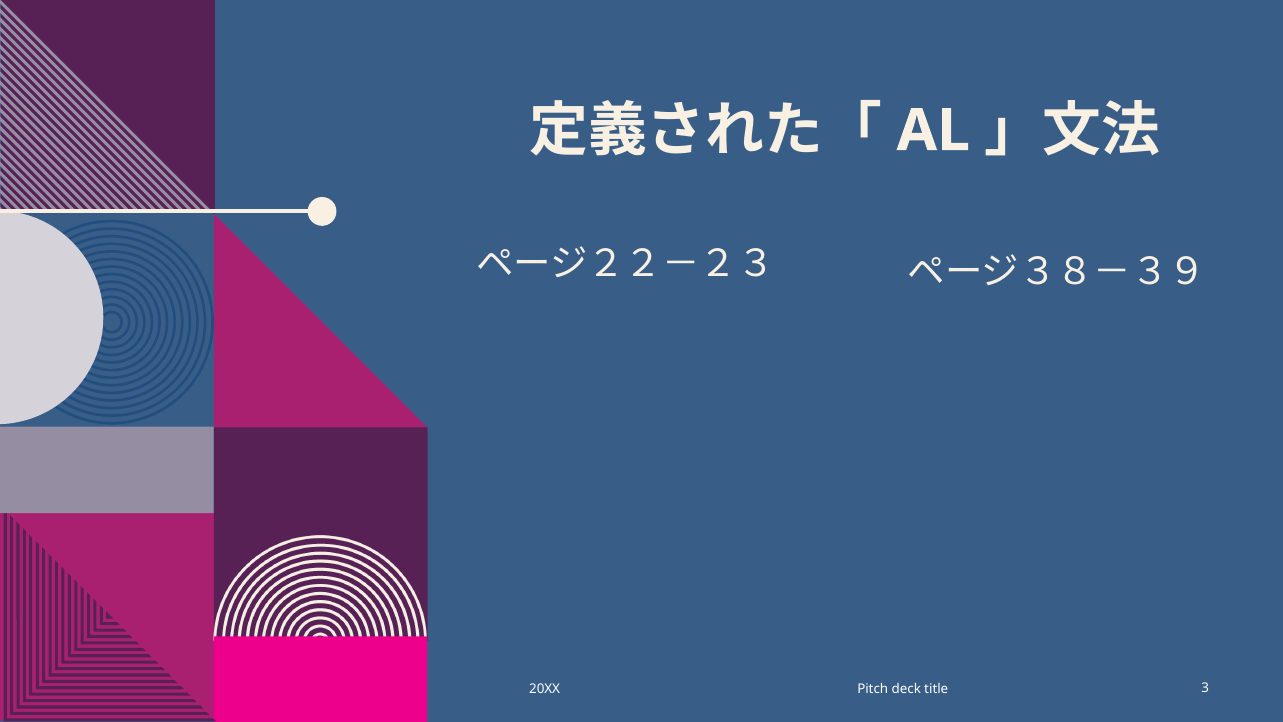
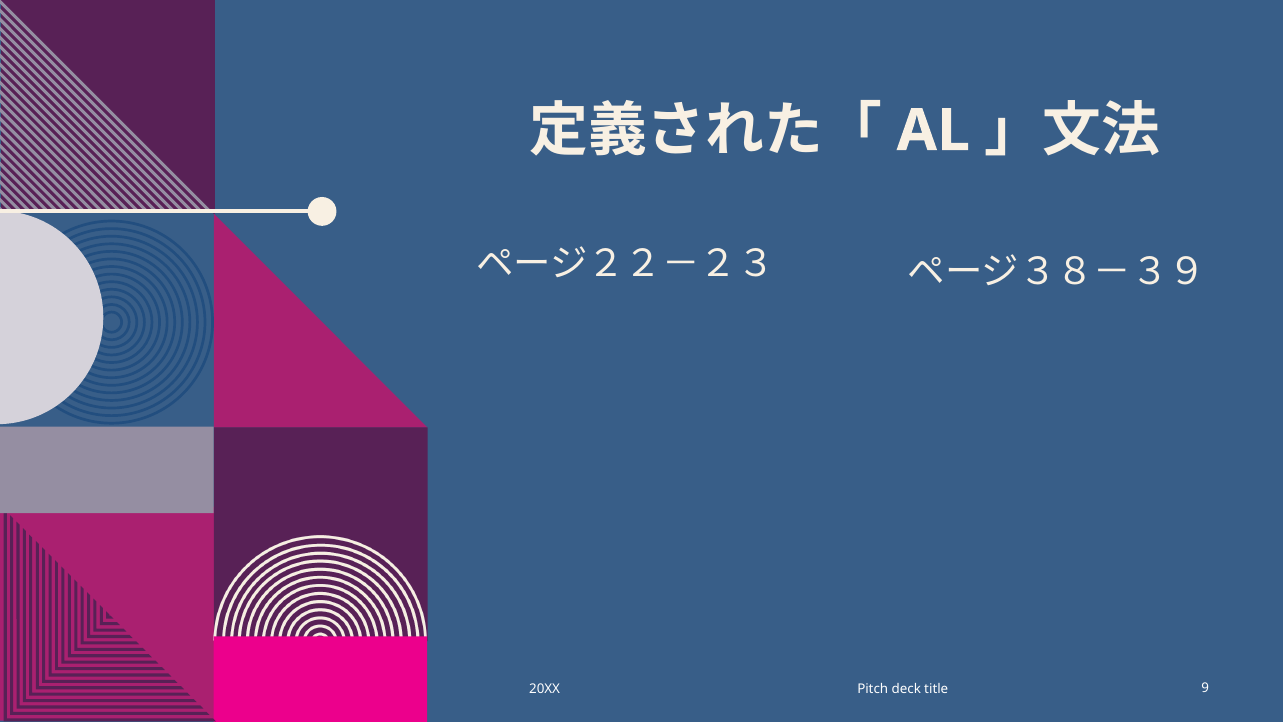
3: 3 -> 9 (1205, 688)
